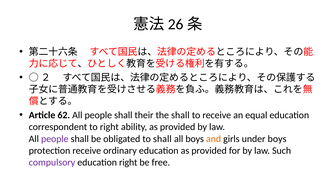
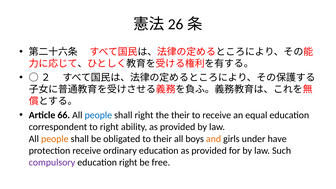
62: 62 -> 66 (64, 115)
people colour: black -> blue (98, 115)
shall their: their -> right (144, 115)
the shall: shall -> their (180, 115)
people colour: purple -> orange (55, 139)
to shall: shall -> their (162, 139)
under boys: boys -> have (277, 139)
